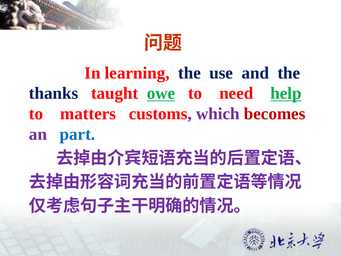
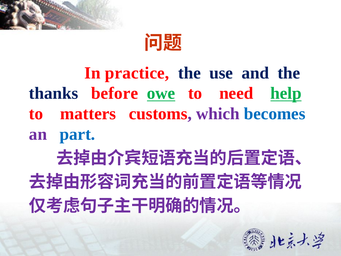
learning: learning -> practice (137, 73)
taught: taught -> before (115, 93)
becomes colour: red -> blue (275, 114)
